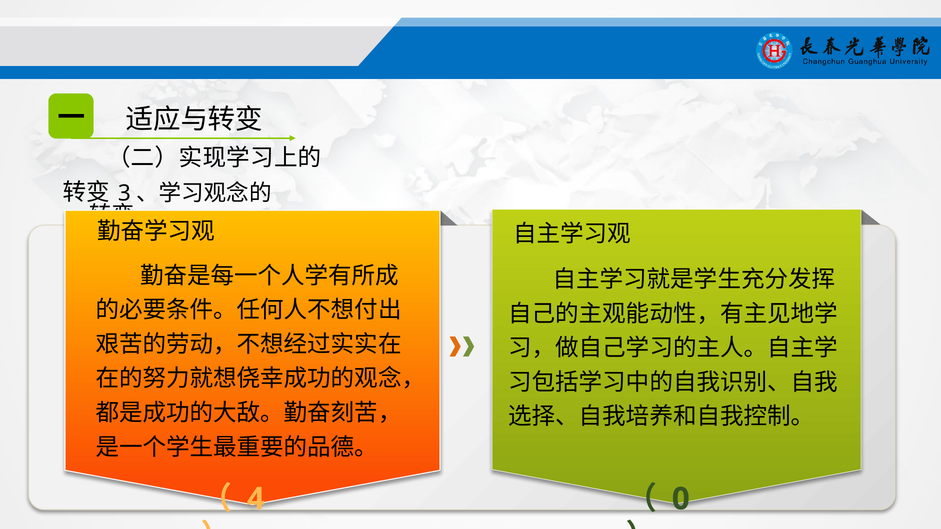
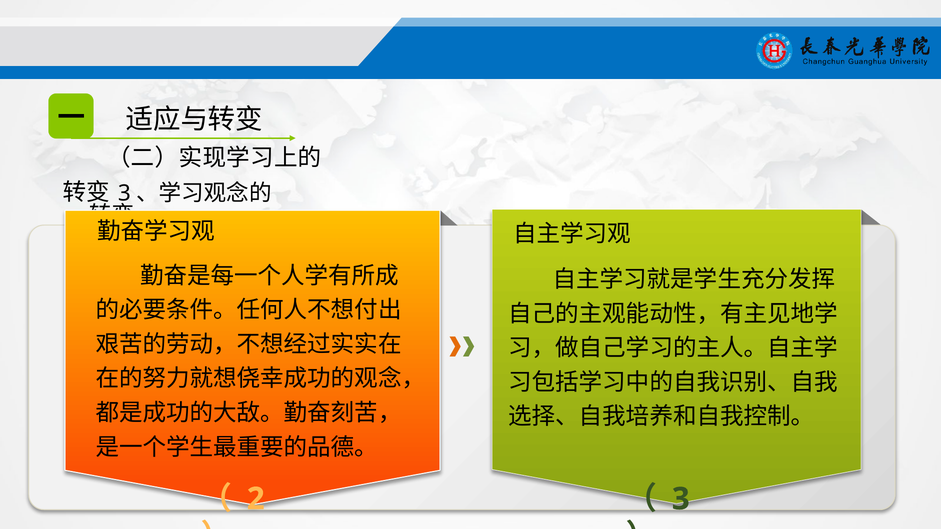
4: 4 -> 2 (256, 499)
0: 0 -> 3 (681, 499)
